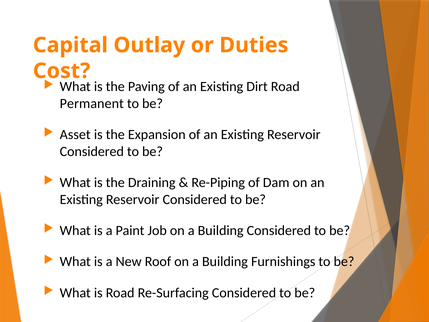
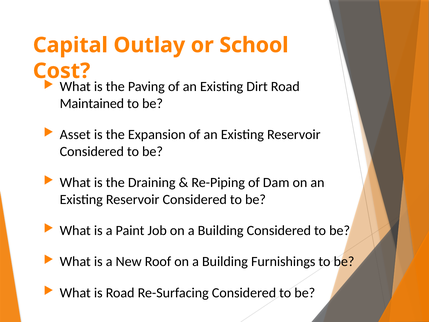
Duties: Duties -> School (254, 45)
Permanent: Permanent -> Maintained (92, 103)
